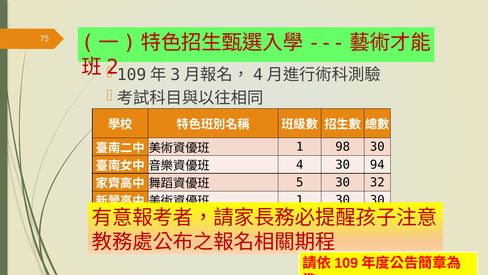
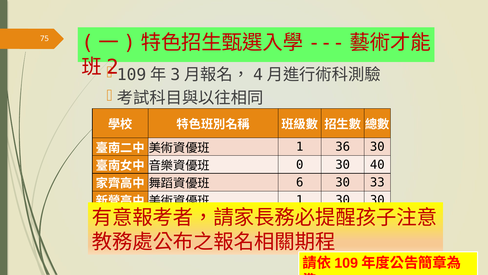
98: 98 -> 36 (343, 147)
4: 4 -> 0 (300, 164)
94: 94 -> 40 (377, 164)
5: 5 -> 6 (300, 182)
32: 32 -> 33 (377, 182)
